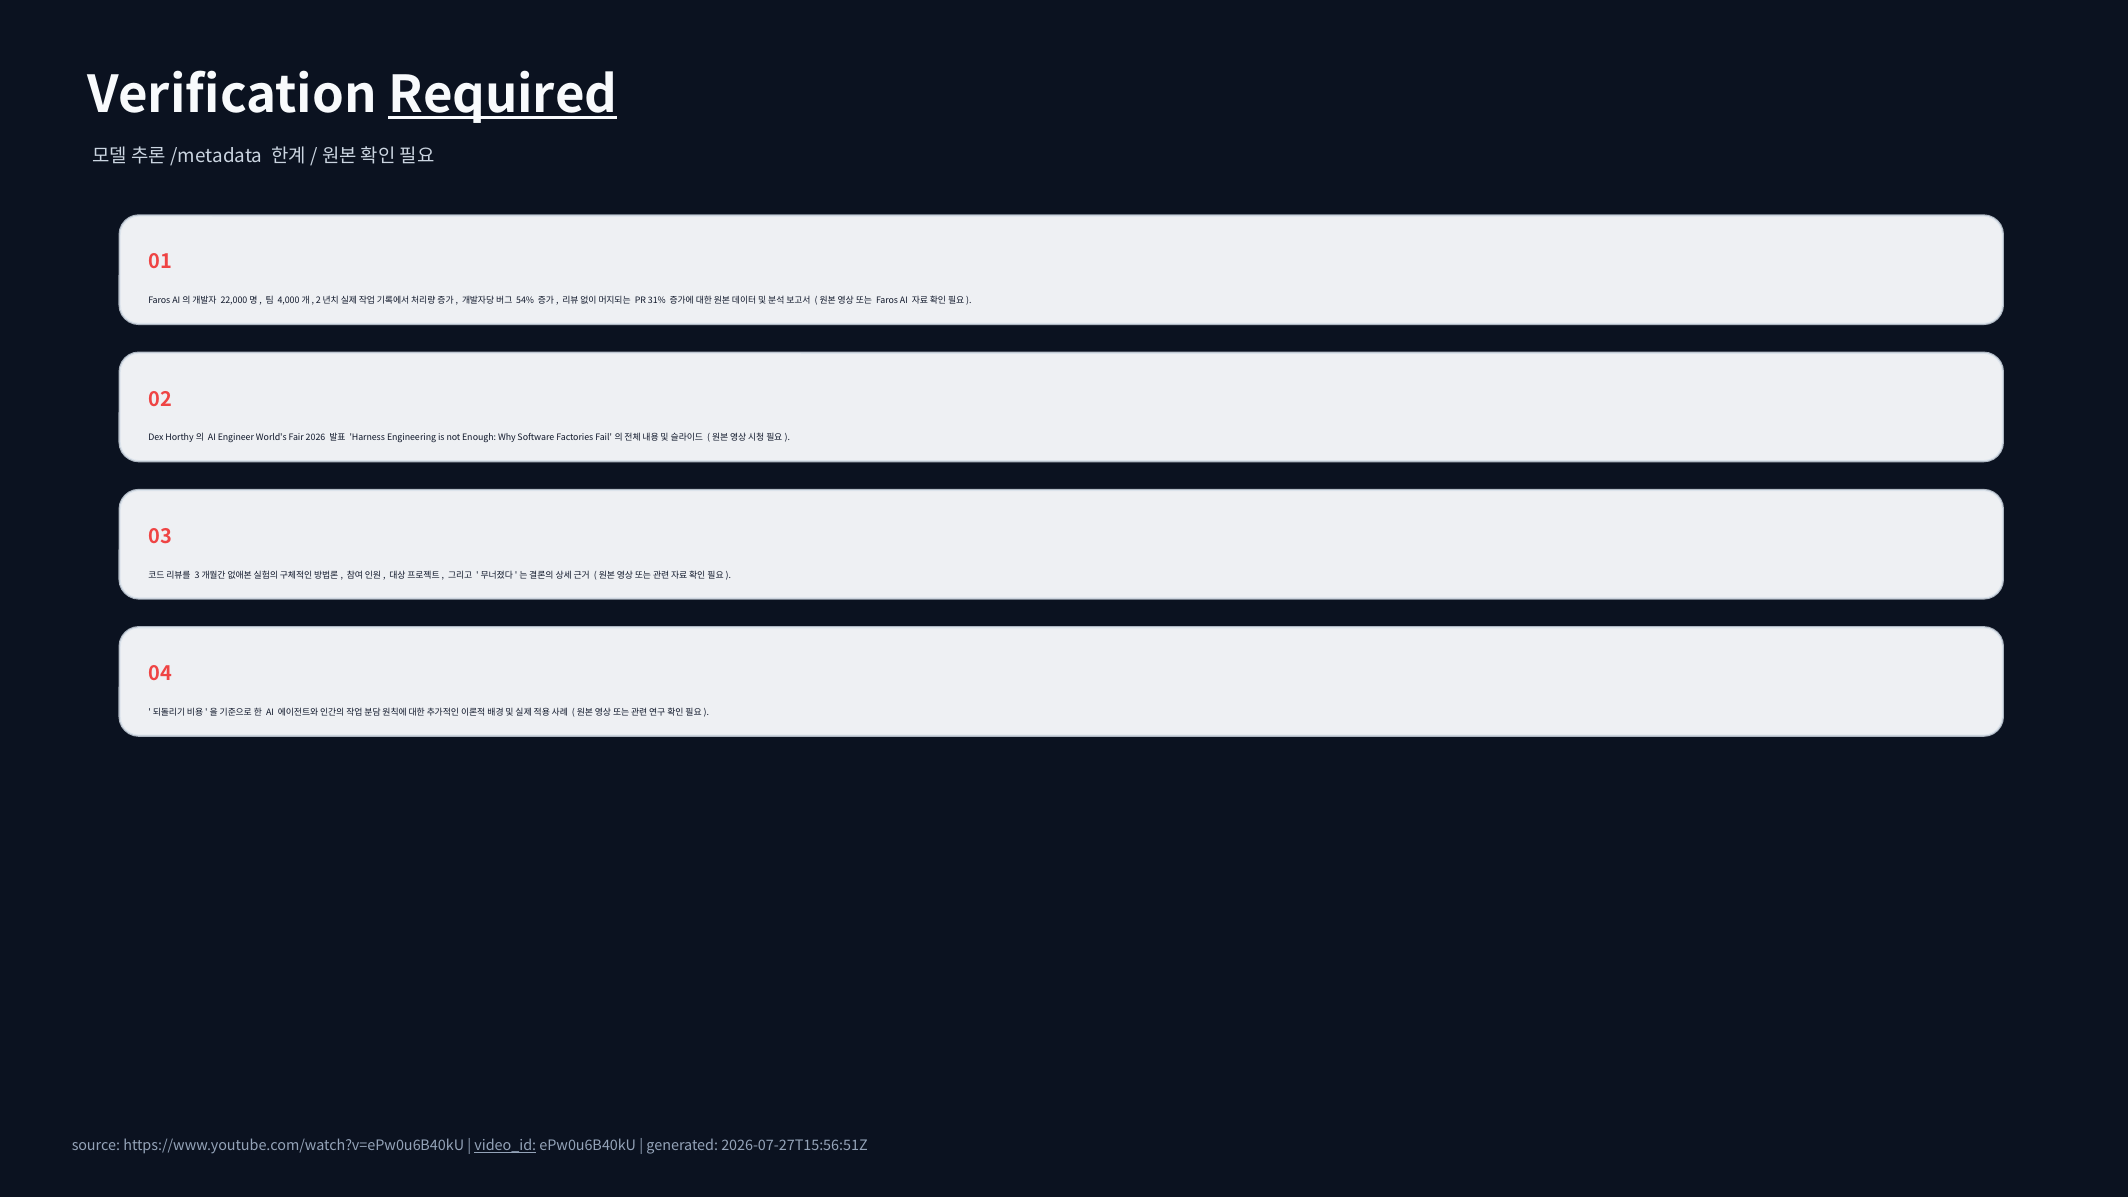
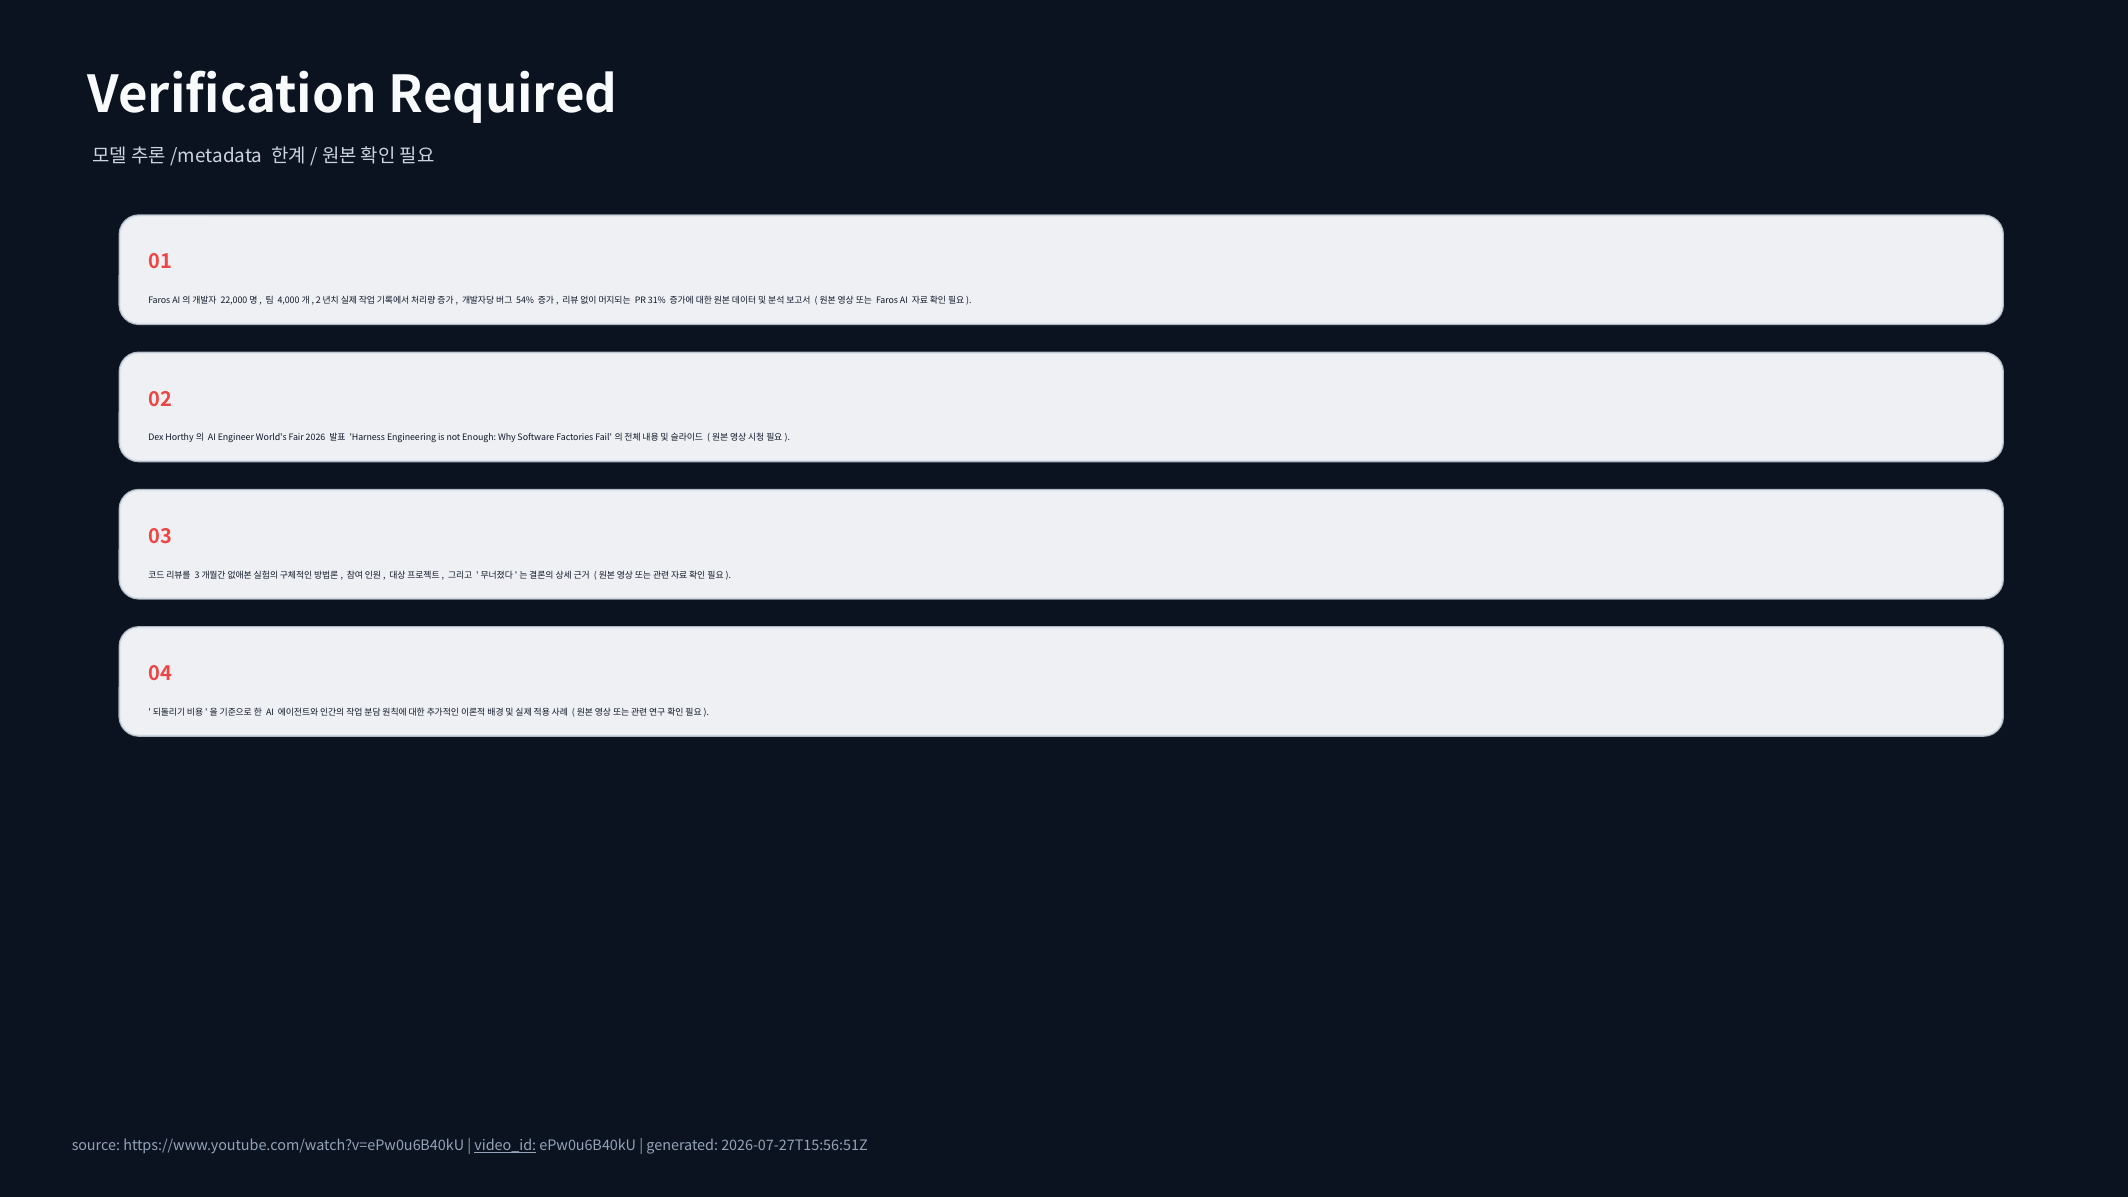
Required underline: present -> none (503, 95)
